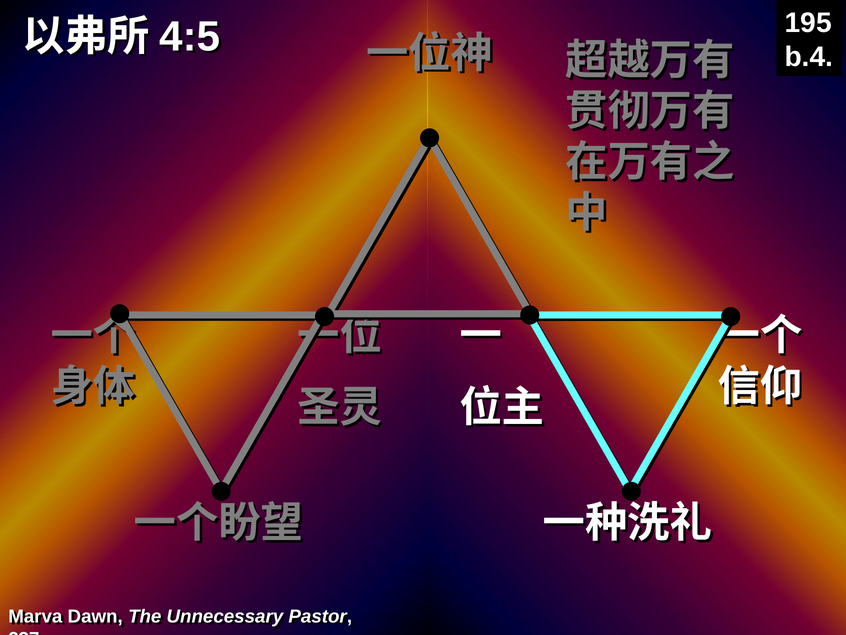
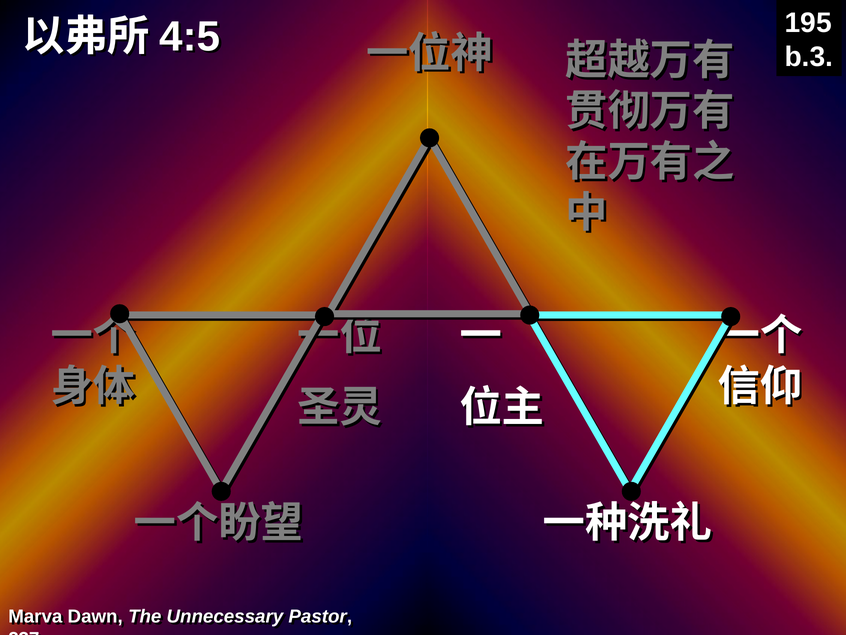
b.4: b.4 -> b.3 (809, 57)
